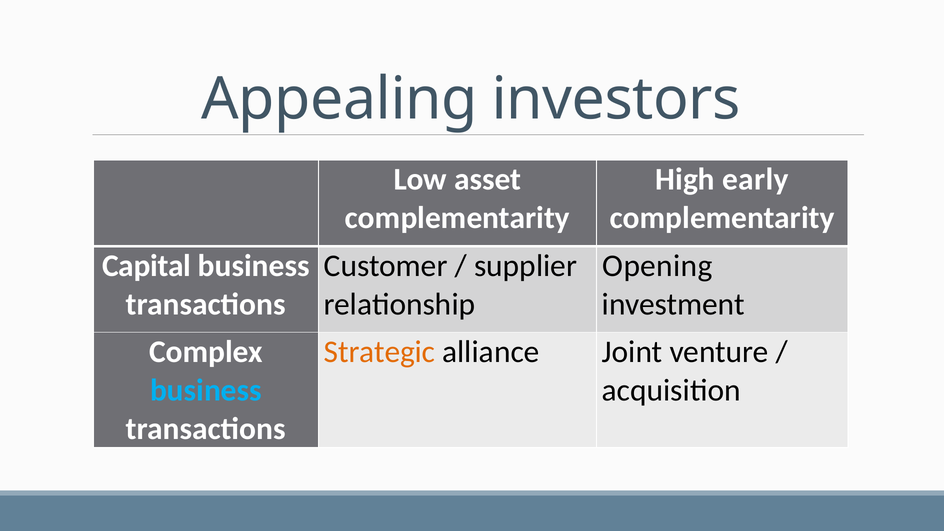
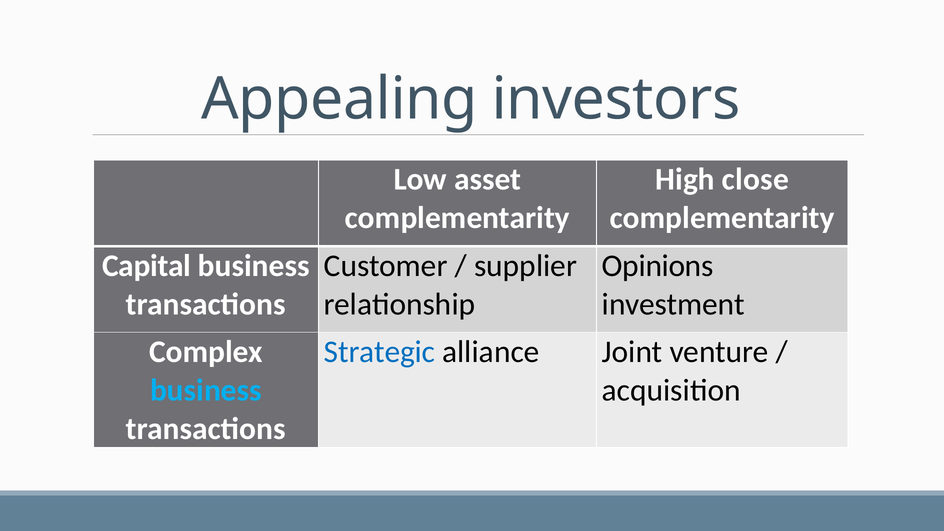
early: early -> close (755, 179)
Opening: Opening -> Opinions (658, 266)
Strategic colour: orange -> blue (380, 352)
